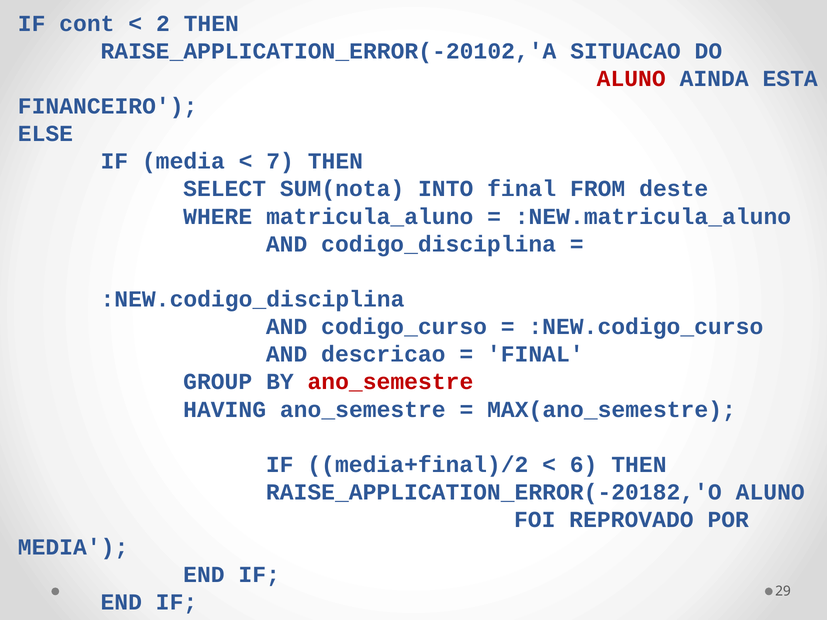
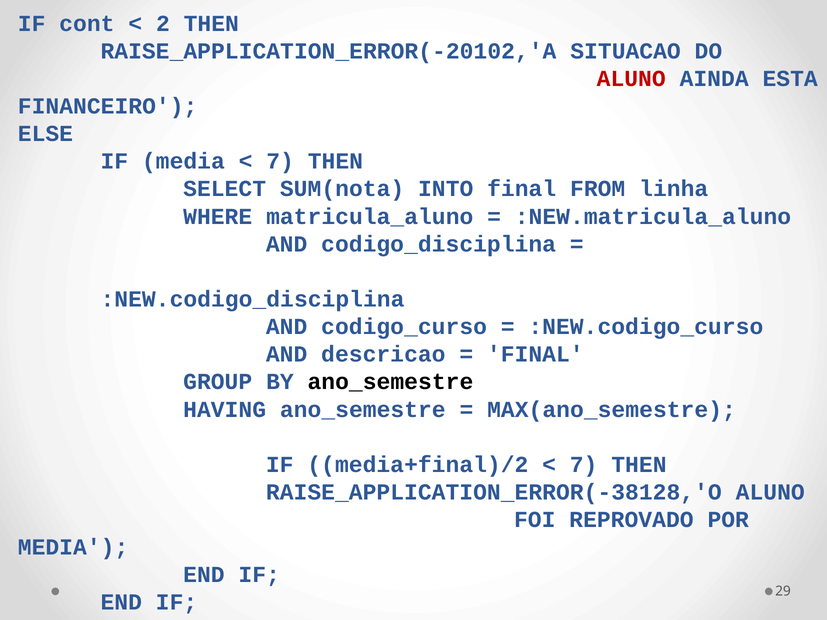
deste: deste -> linha (674, 189)
ano_semestre colour: red -> black (390, 382)
6: 6 -> 7 (584, 465)
RAISE_APPLICATION_ERROR(-20182,'O: RAISE_APPLICATION_ERROR(-20182,'O -> RAISE_APPLICATION_ERROR(-38128,'O (494, 492)
